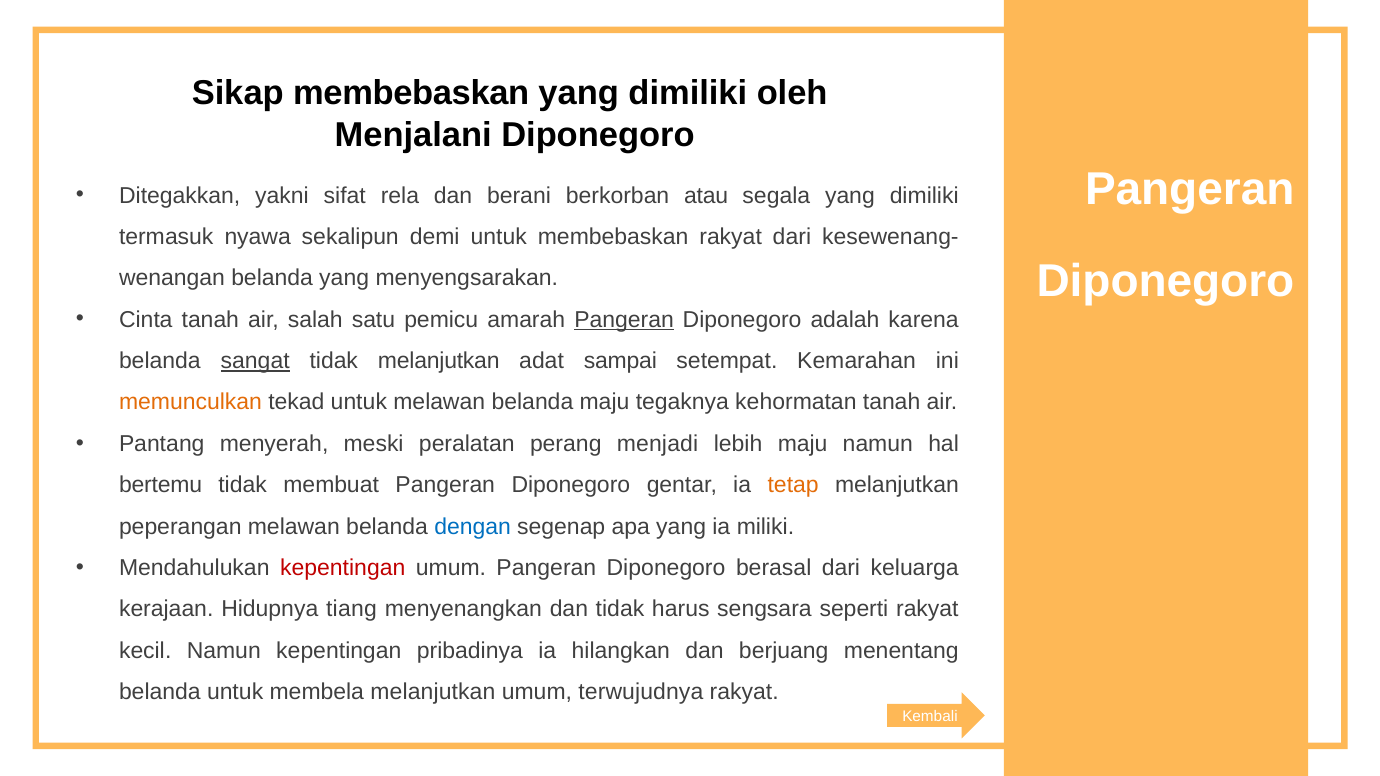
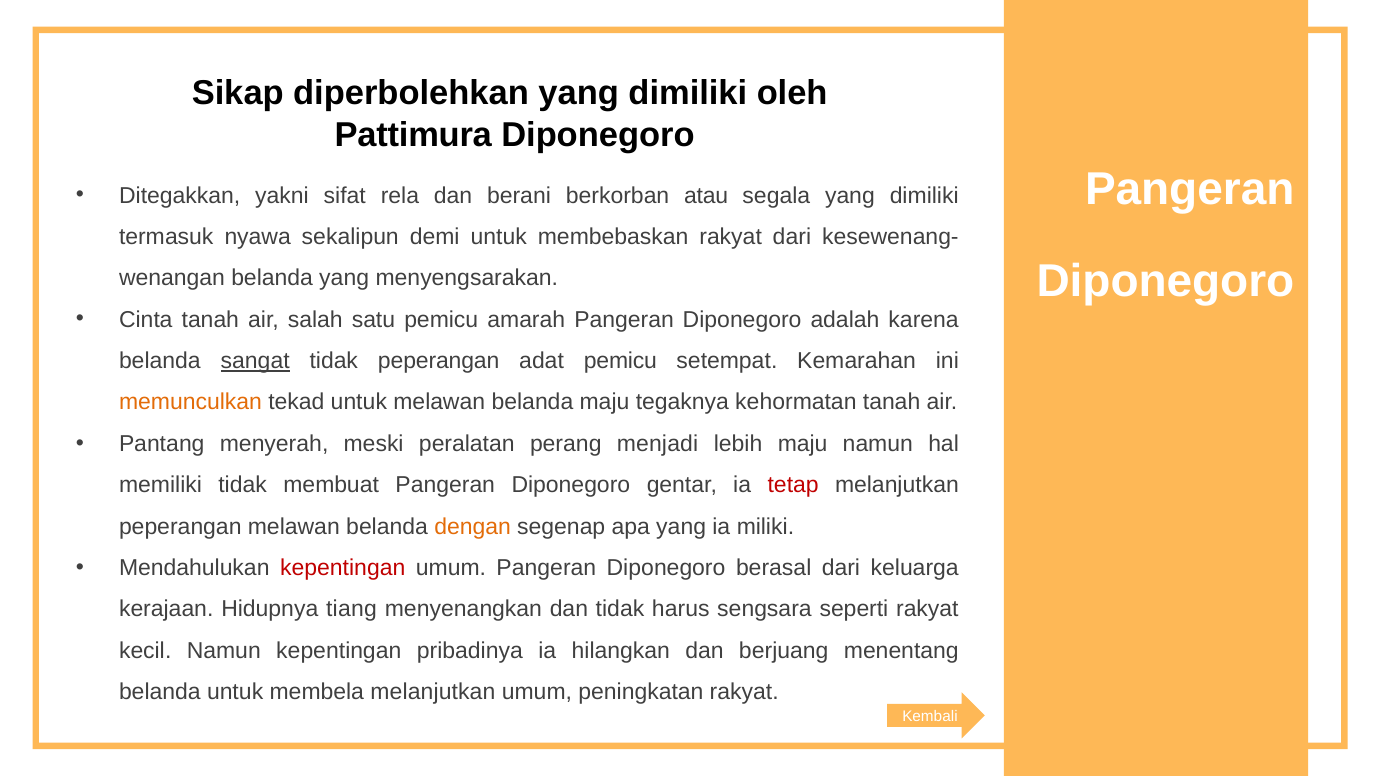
Sikap membebaskan: membebaskan -> diperbolehkan (411, 94)
Menjalani: Menjalani -> Pattimura (413, 135)
Pangeran underline: present -> none (624, 320)
tidak melanjutkan: melanjutkan -> peperangan (439, 361)
adat sampai: sampai -> pemicu (620, 361)
bertemu: bertemu -> memiliki (161, 485)
tetap colour: orange -> red (793, 485)
dengan colour: blue -> orange (473, 527)
terwujudnya: terwujudnya -> peningkatan (641, 692)
